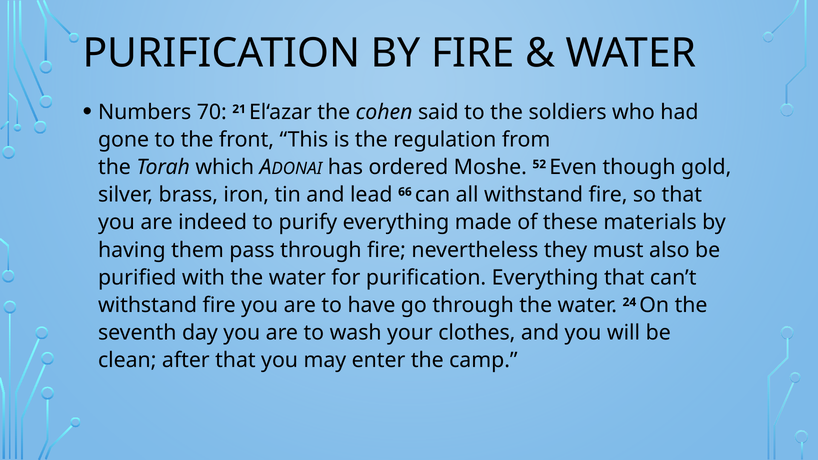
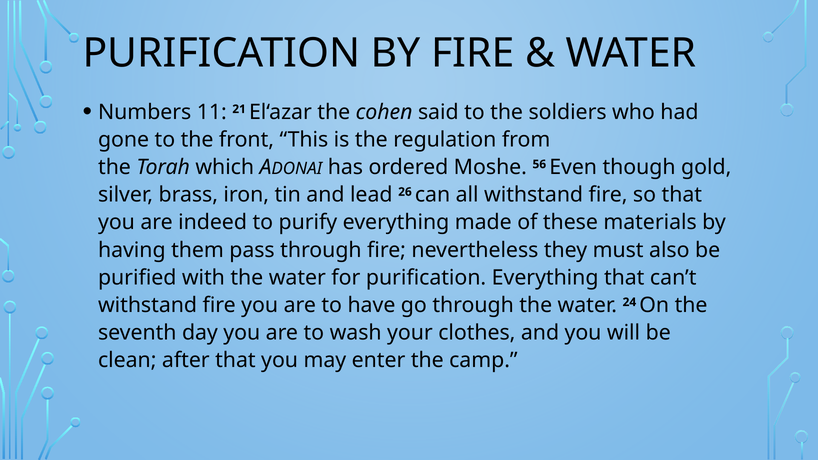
70: 70 -> 11 (212, 112)
52: 52 -> 56 (539, 164)
66: 66 -> 26 (405, 192)
